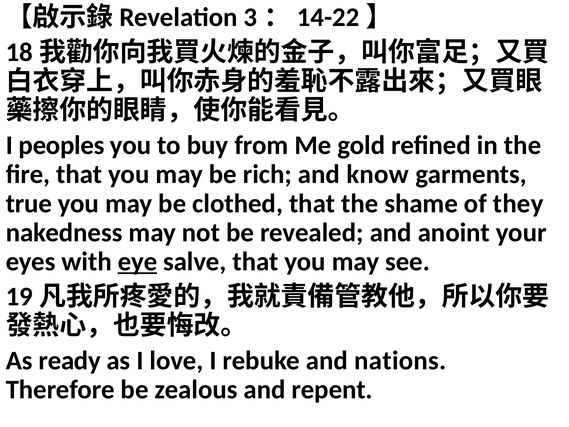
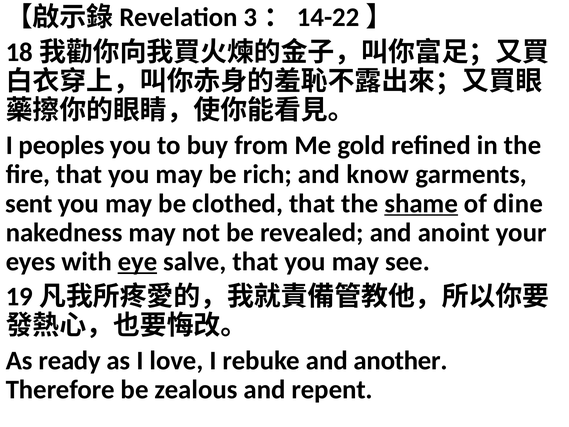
true: true -> sent (29, 203)
shame underline: none -> present (421, 203)
they: they -> dine (518, 203)
nations: nations -> another (401, 360)
